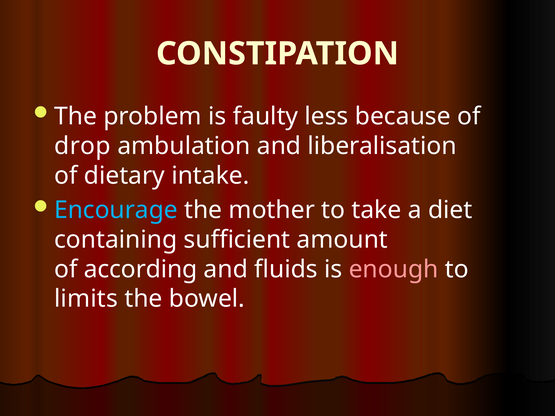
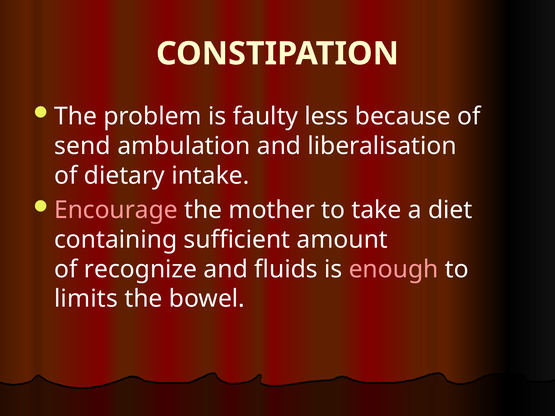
drop: drop -> send (82, 146)
Encourage colour: light blue -> pink (116, 210)
according: according -> recognize (141, 269)
